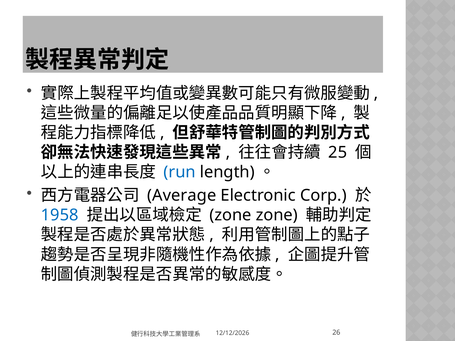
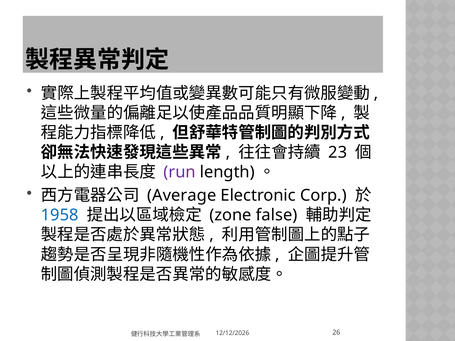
25: 25 -> 23 (338, 152)
run colour: blue -> purple (180, 172)
zone zone: zone -> false (277, 215)
